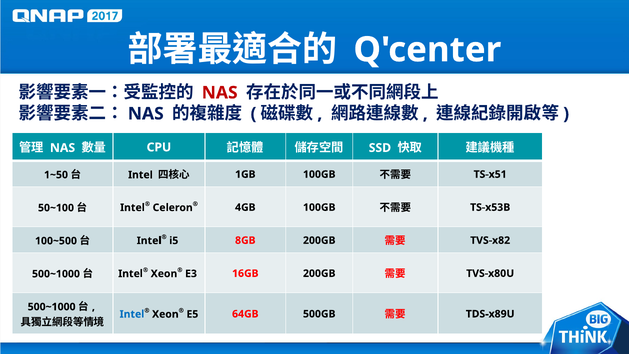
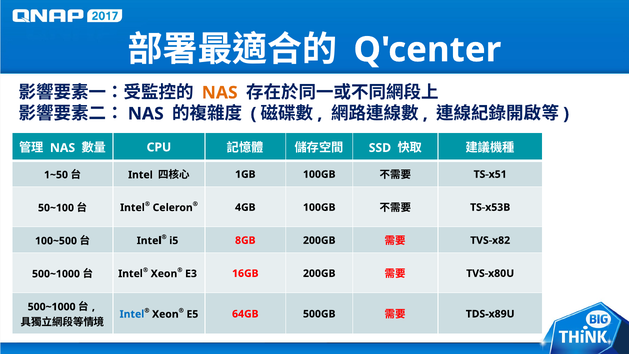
NAS colour: red -> orange (220, 93)
